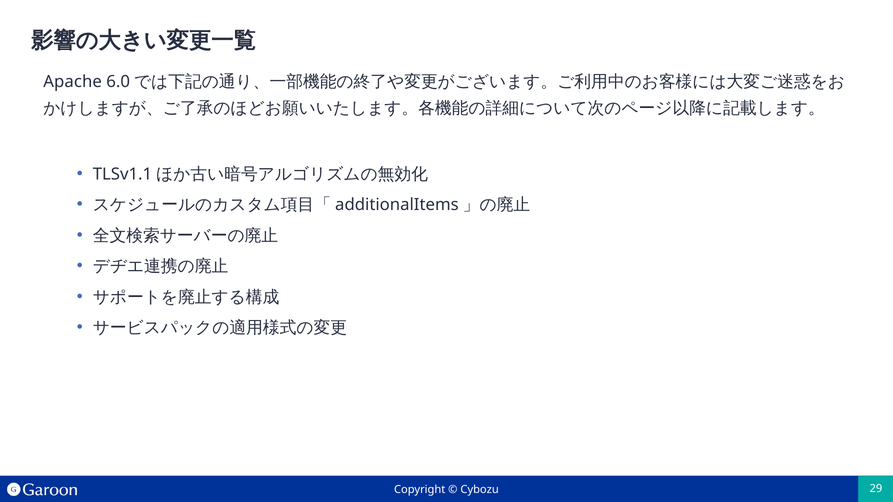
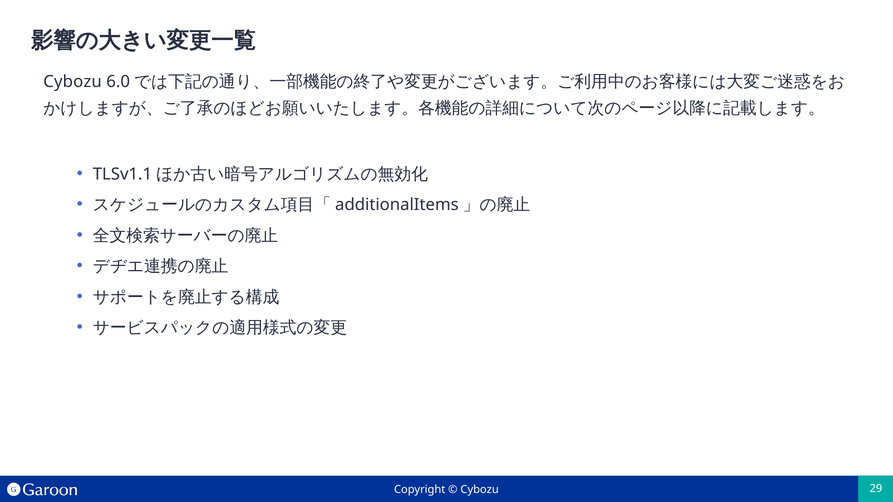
Apache: Apache -> Cybozu (73, 82)
